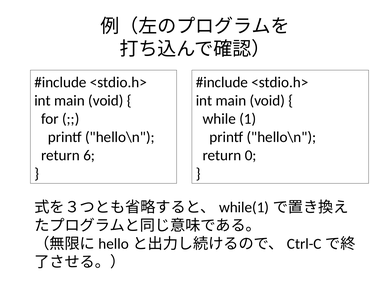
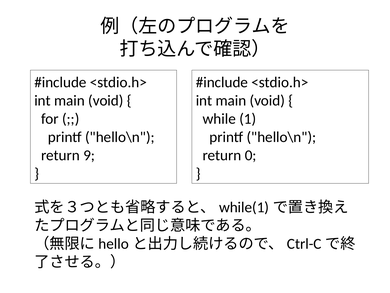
6: 6 -> 9 (89, 155)
